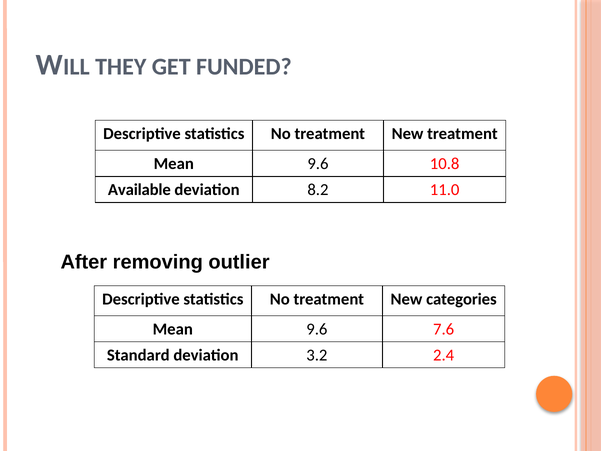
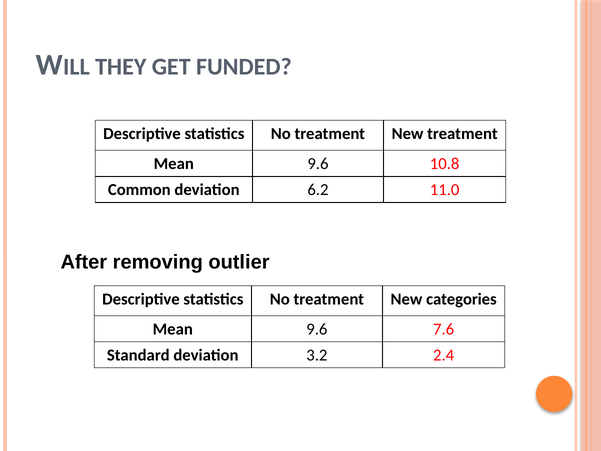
Available: Available -> Common (139, 190)
8.2: 8.2 -> 6.2 (318, 190)
